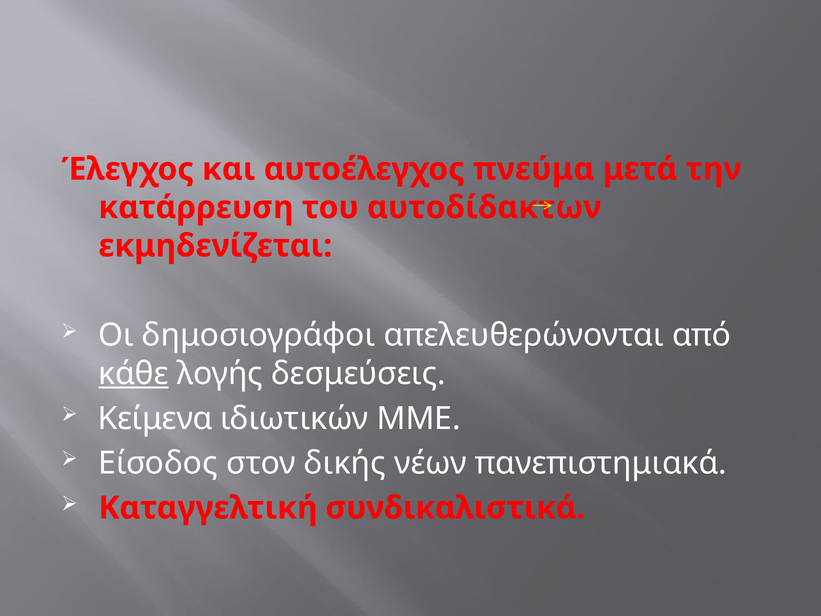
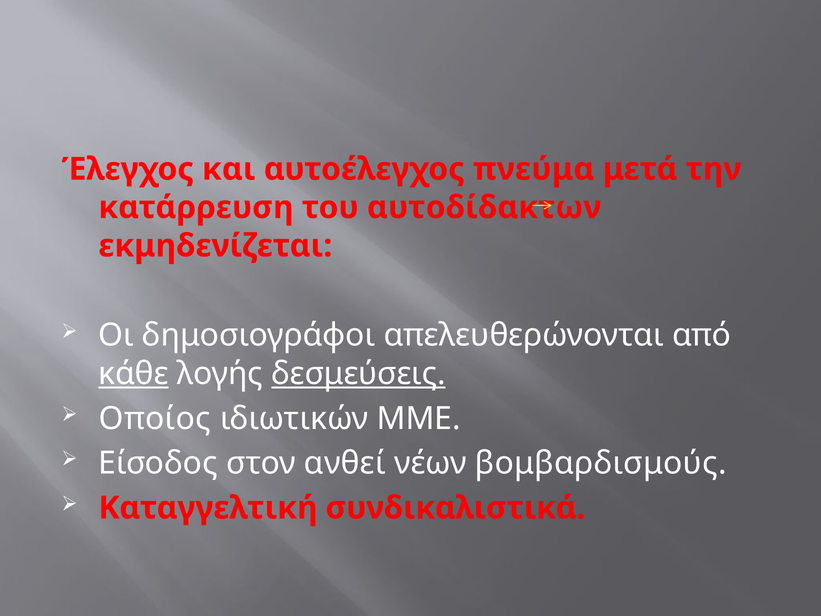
δεσμεύσεις underline: none -> present (358, 374)
Κείμενα: Κείμενα -> Οποίος (155, 418)
δικής: δικής -> ανθεί (345, 463)
πανεπιστημιακά: πανεπιστημιακά -> βομβαρδισμούς (601, 463)
